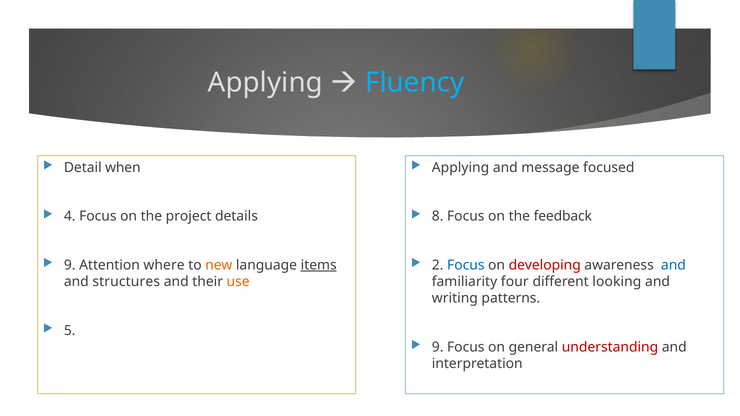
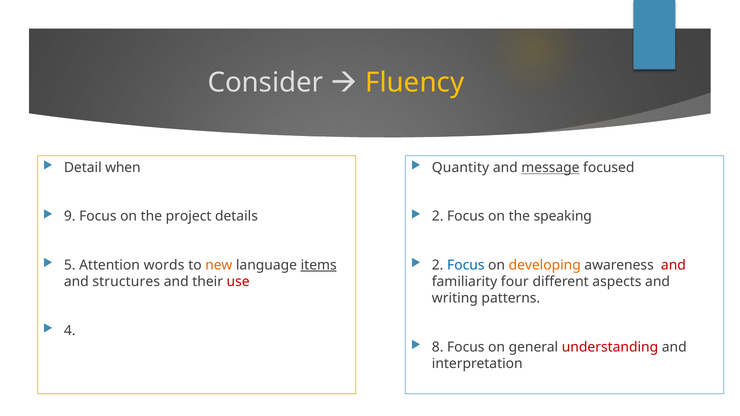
Applying: Applying -> Consider (265, 82)
Fluency colour: light blue -> yellow (415, 82)
Applying: Applying -> Quantity (460, 168)
message underline: none -> present (550, 168)
4: 4 -> 9 (70, 217)
8: 8 -> 2 (438, 217)
feedback: feedback -> speaking (563, 217)
9: 9 -> 5 (70, 265)
where: where -> words (164, 265)
developing colour: red -> orange (545, 265)
and colour: blue -> red (673, 265)
use colour: orange -> red (238, 282)
looking: looking -> aspects (617, 282)
5: 5 -> 4 (70, 331)
9: 9 -> 8 (438, 347)
